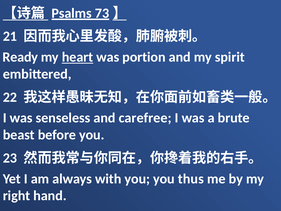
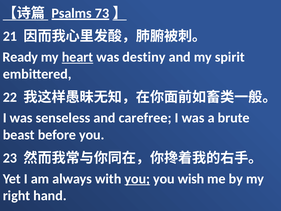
portion: portion -> destiny (144, 57)
you underline: none -> present (137, 179)
thus: thus -> wish (191, 179)
